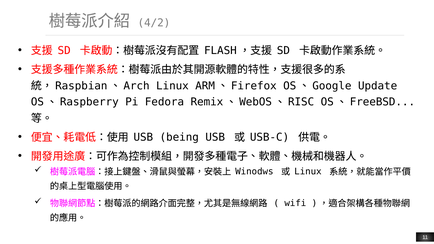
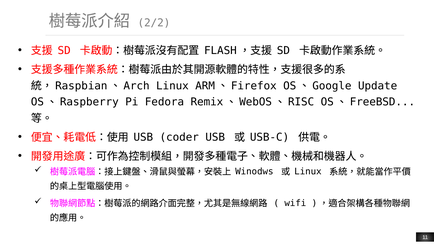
4/2: 4/2 -> 2/2 (154, 23)
being: being -> coder (179, 137)
